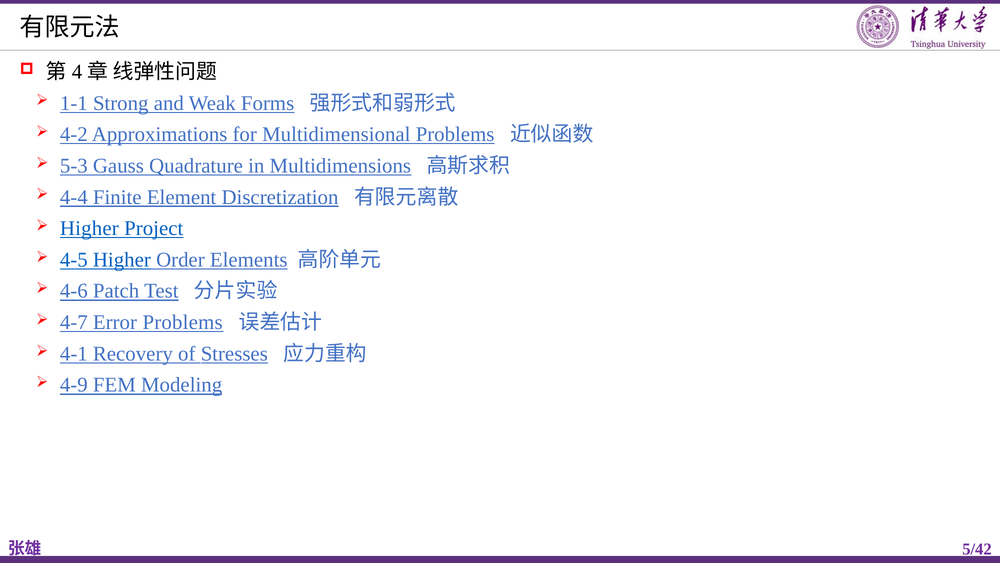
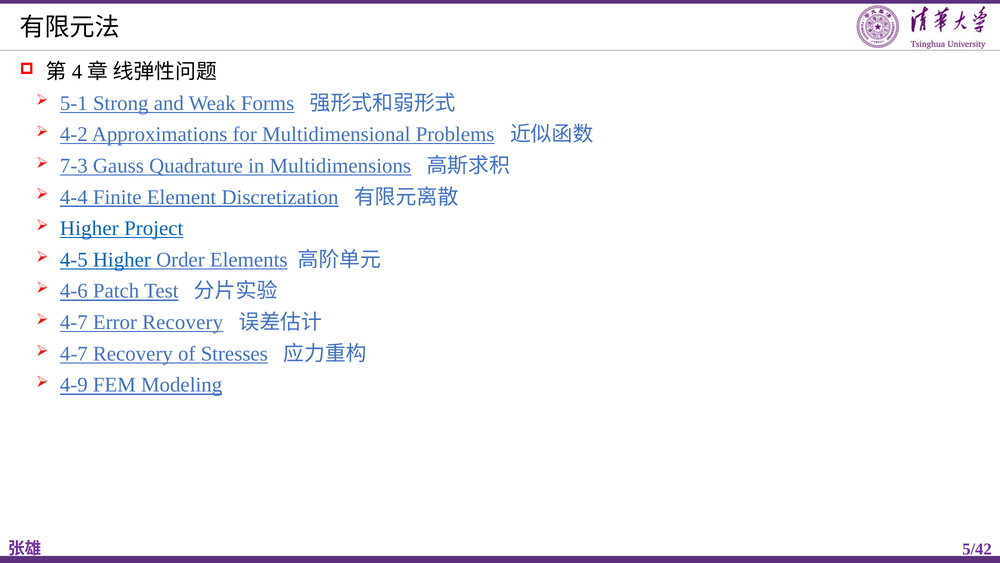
1-1: 1-1 -> 5-1 (74, 103)
5-3: 5-3 -> 7-3 (74, 166)
Error Problems: Problems -> Recovery (183, 322)
4-1: 4-1 -> 4-7 (74, 353)
